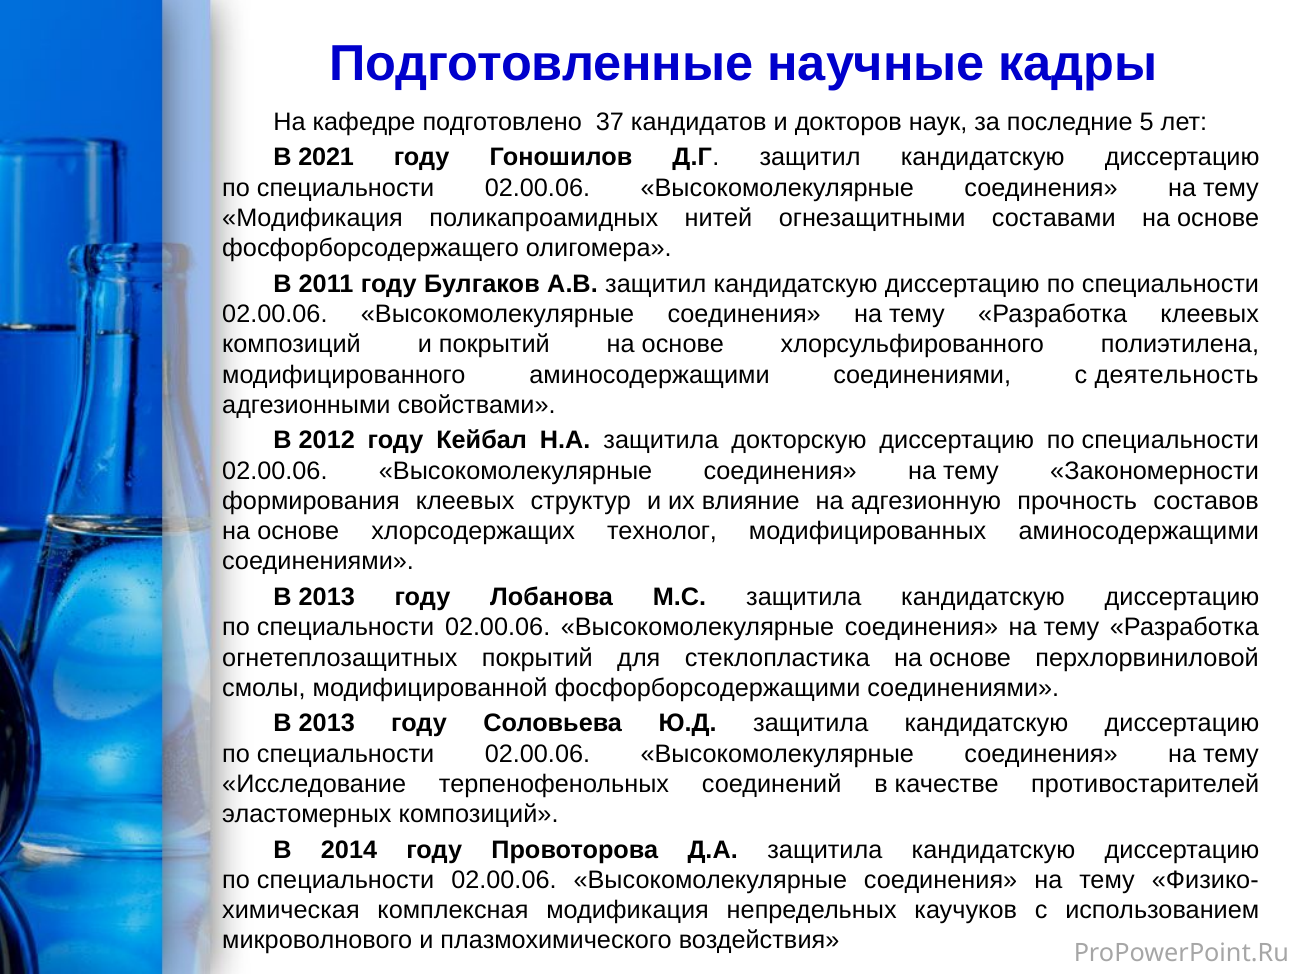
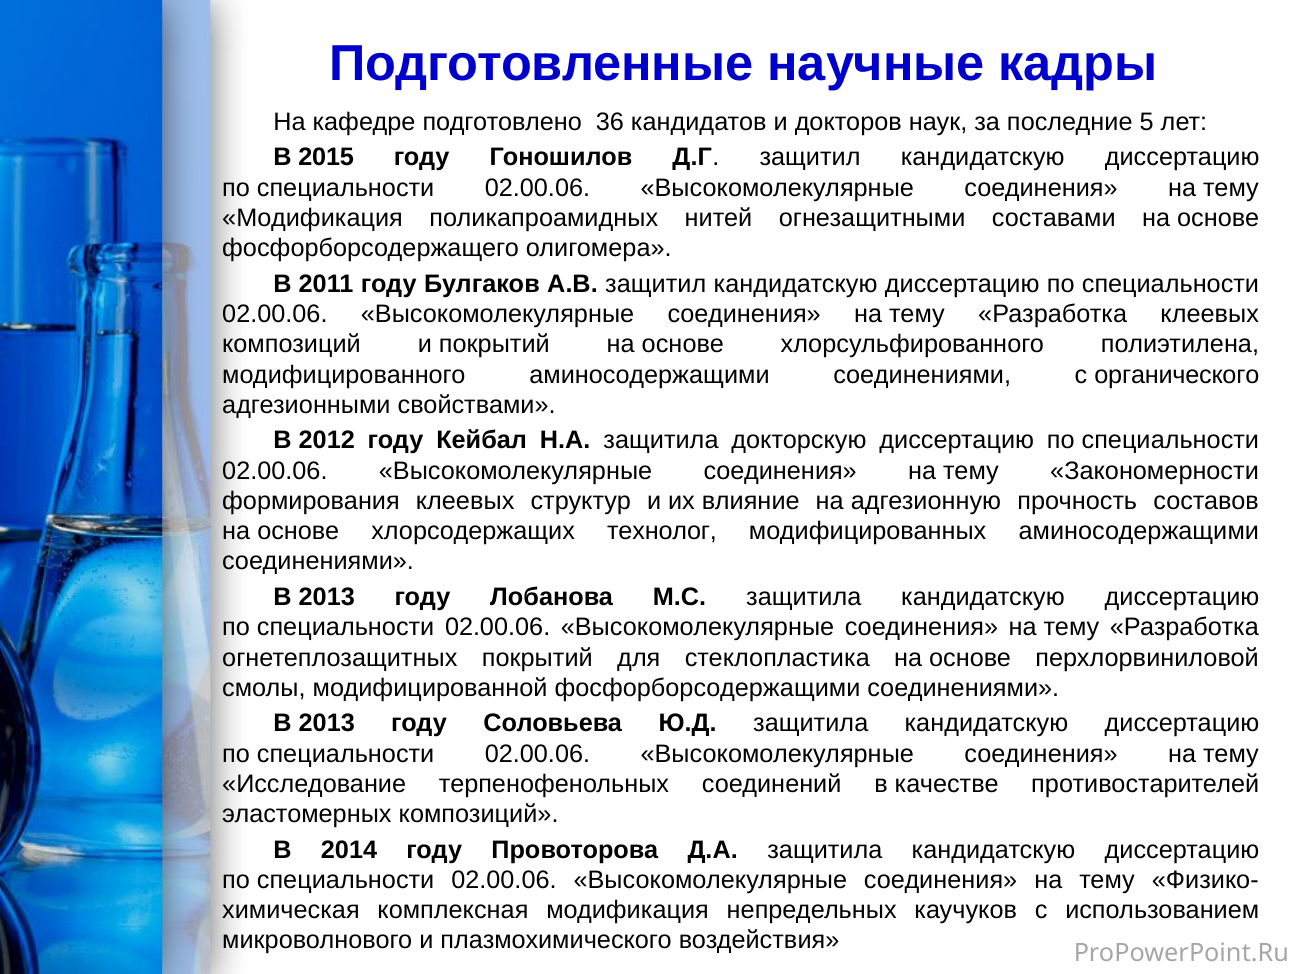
37: 37 -> 36 (610, 122)
2021: 2021 -> 2015 (326, 157)
деятельность: деятельность -> органического (1177, 374)
